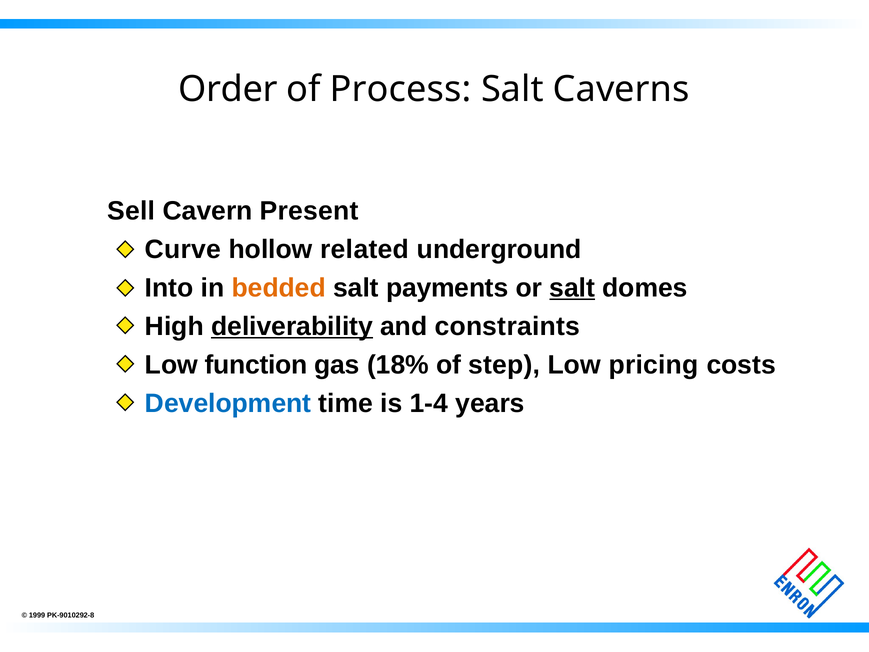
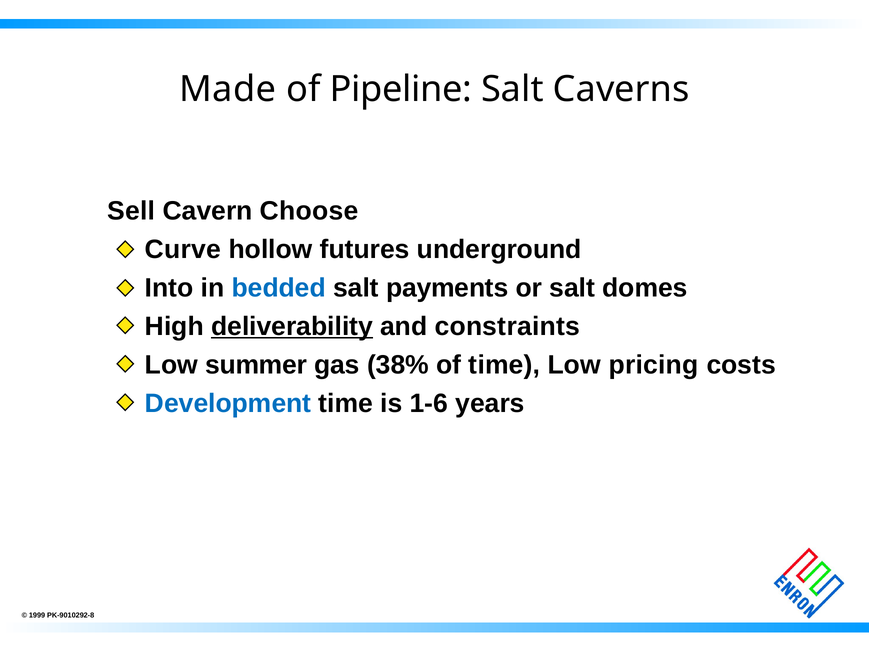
Order: Order -> Made (228, 89)
Process: Process -> Pipeline (401, 89)
Present: Present -> Choose (309, 211)
related: related -> futures (365, 249)
bedded colour: orange -> blue (279, 288)
salt underline: present -> none (572, 288)
function: function -> summer (256, 365)
18%: 18% -> 38% (398, 365)
of step: step -> time (504, 365)
1-4: 1-4 -> 1-6 (429, 403)
